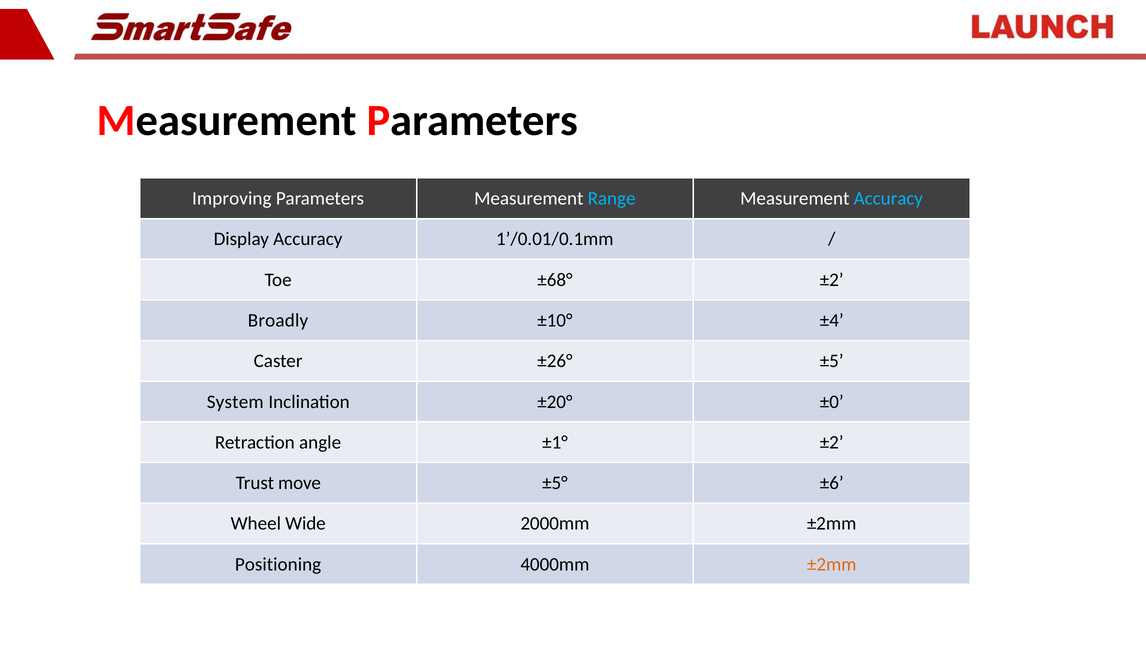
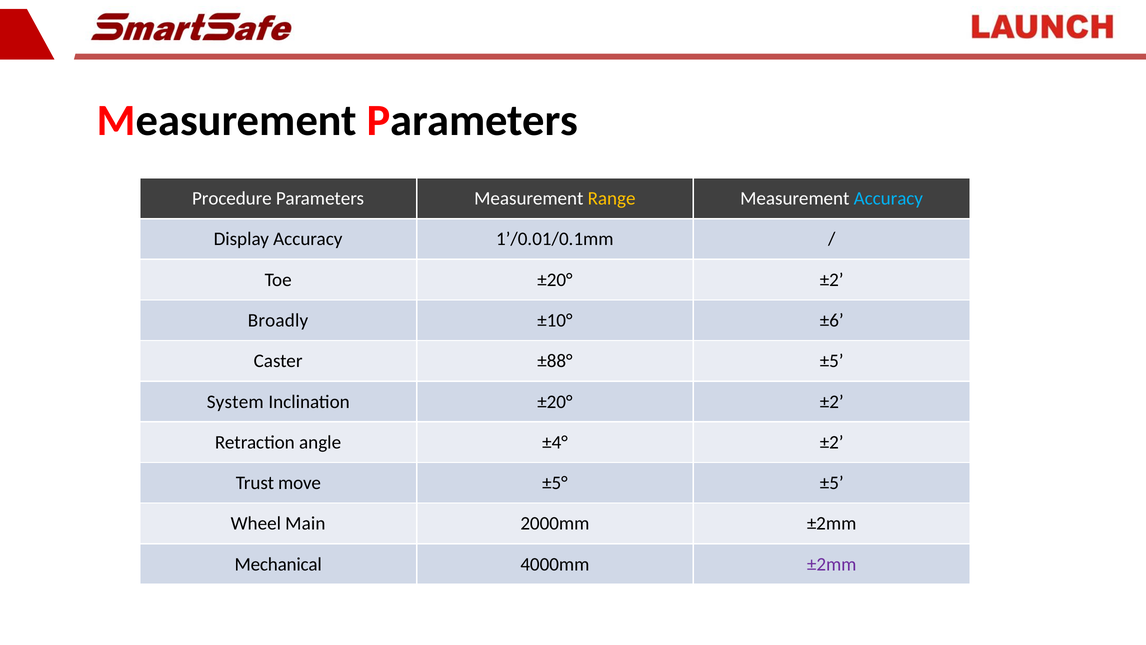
Improving: Improving -> Procedure (232, 198)
Range colour: light blue -> yellow (612, 198)
Toe ±68°: ±68° -> ±20° (555, 280)
±4: ±4 -> ±6 (832, 320)
±26°: ±26° -> ±88° (555, 361)
Inclination ±20° ±0: ±0 -> ±2 (832, 401)
±1°: ±1° -> ±4° (555, 442)
±5° ±6: ±6 -> ±5 (832, 483)
Wide: Wide -> Main (305, 523)
Positioning: Positioning -> Mechanical (278, 564)
±2mm colour: orange -> purple (832, 564)
